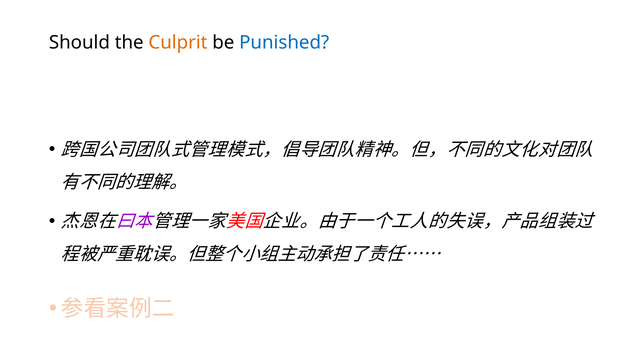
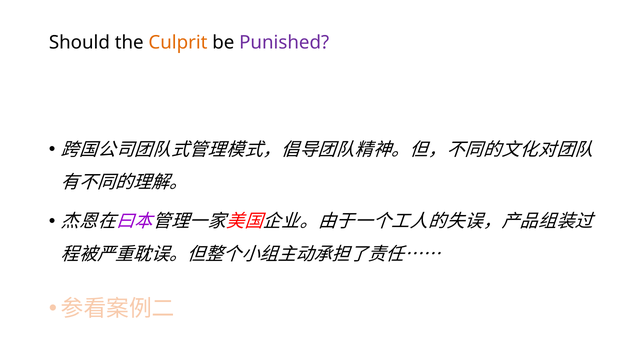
Punished colour: blue -> purple (284, 43)
